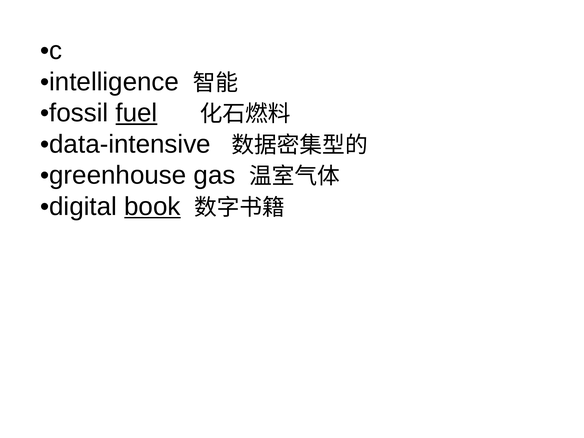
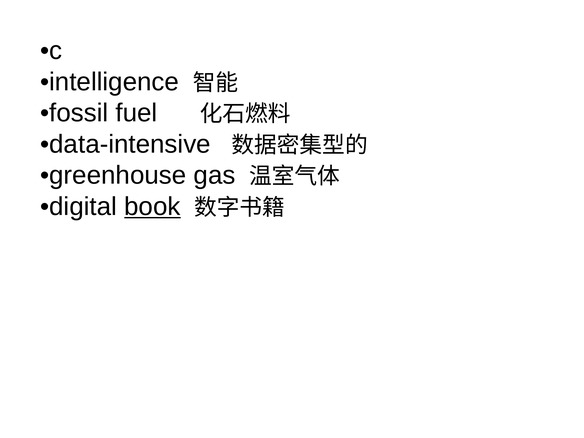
fuel underline: present -> none (136, 113)
